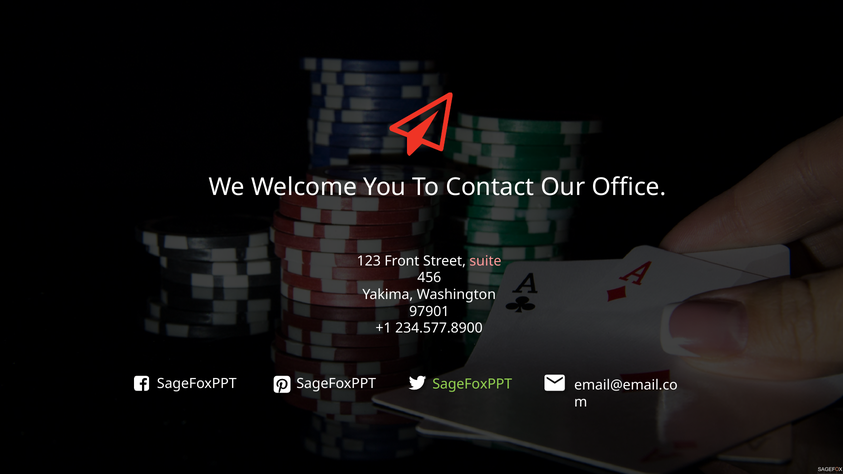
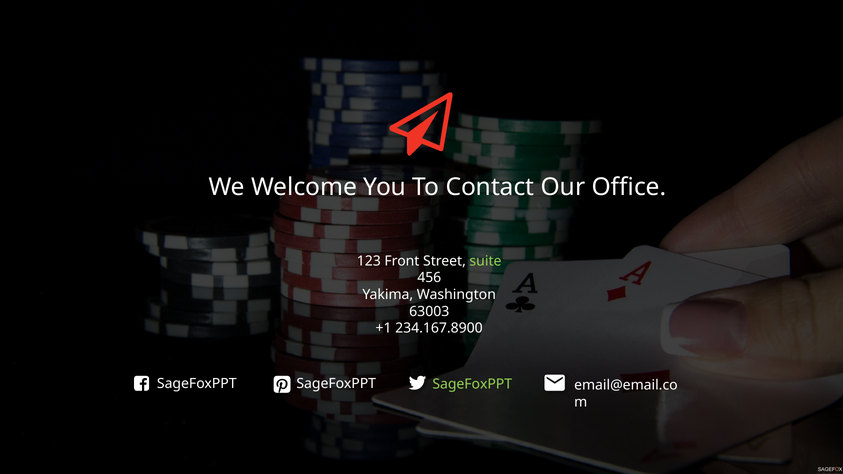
suite colour: pink -> light green (485, 261)
97901: 97901 -> 63003 (429, 312)
234.577.8900: 234.577.8900 -> 234.167.8900 (439, 328)
